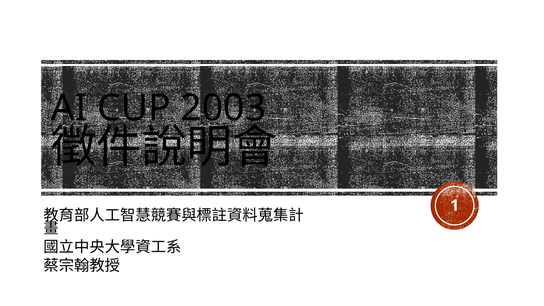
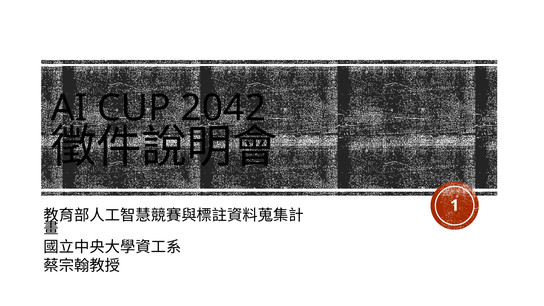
2003: 2003 -> 2042 (223, 108)
